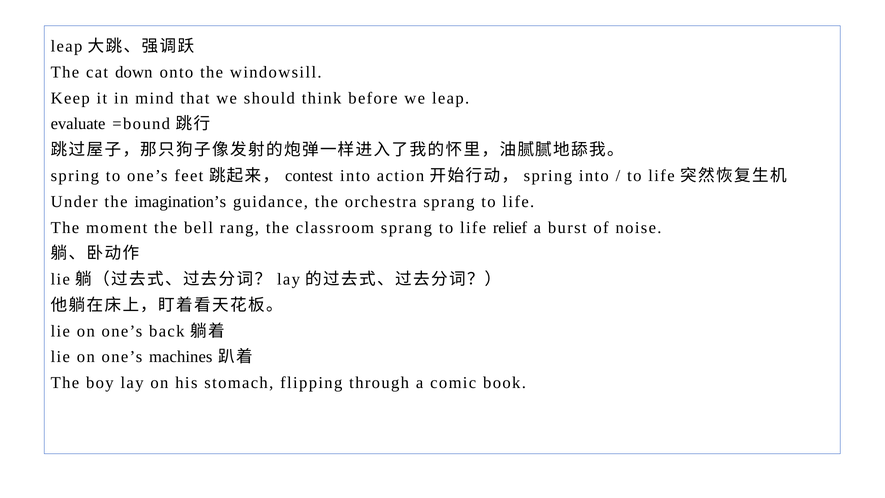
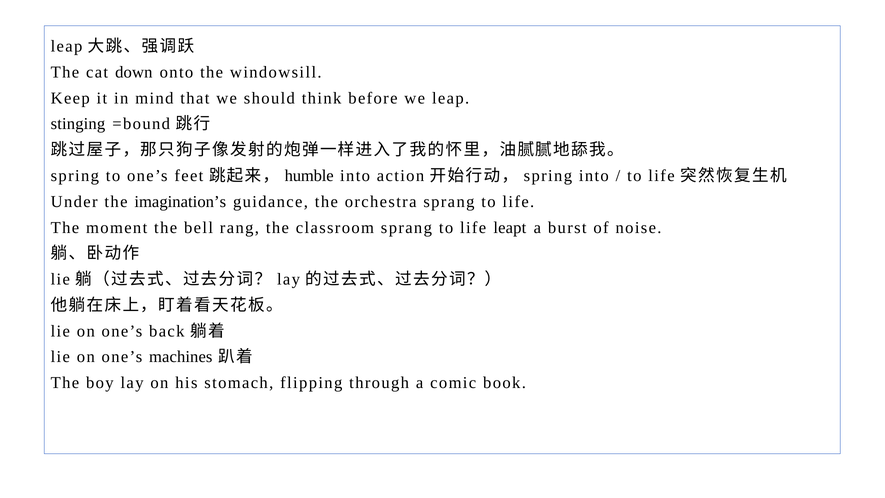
evaluate: evaluate -> stinging (78, 124)
contest: contest -> humble (309, 176)
relief: relief -> leapt (510, 227)
